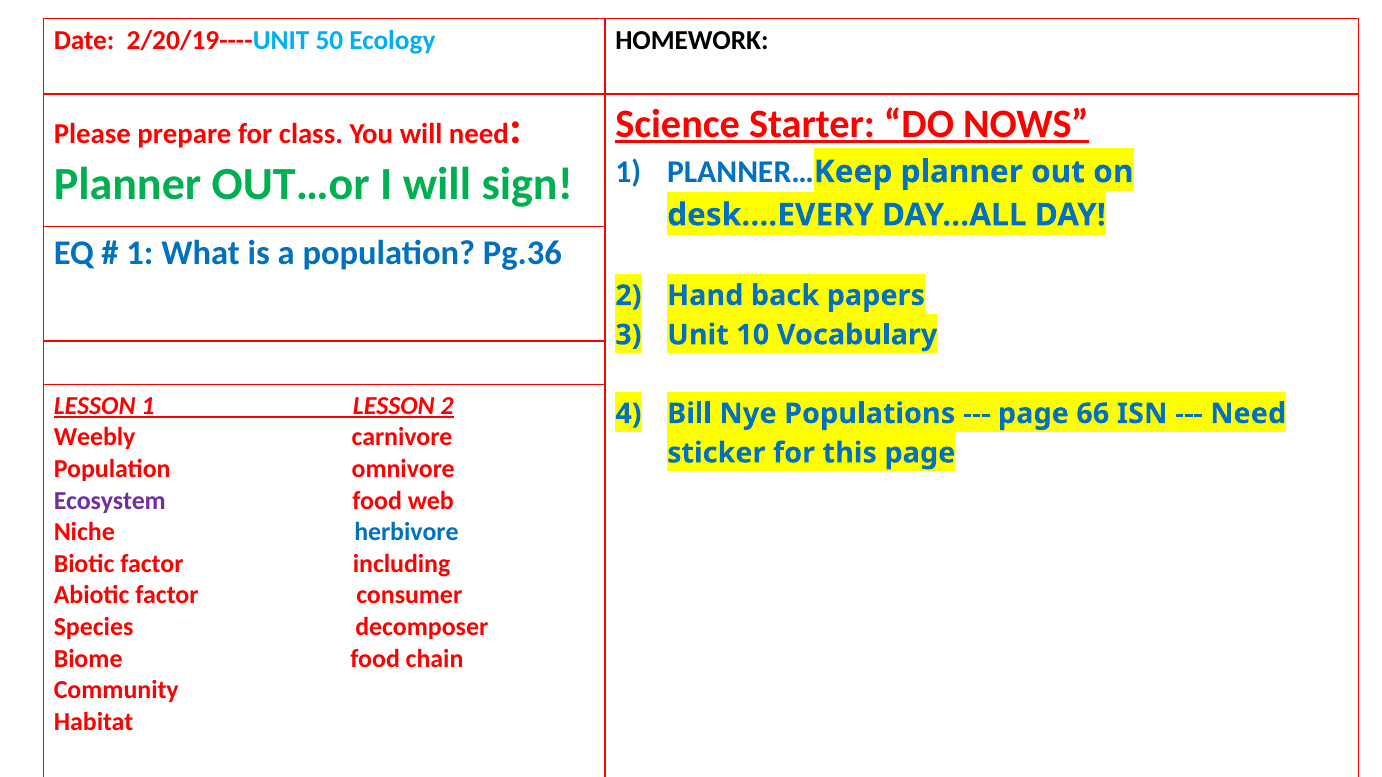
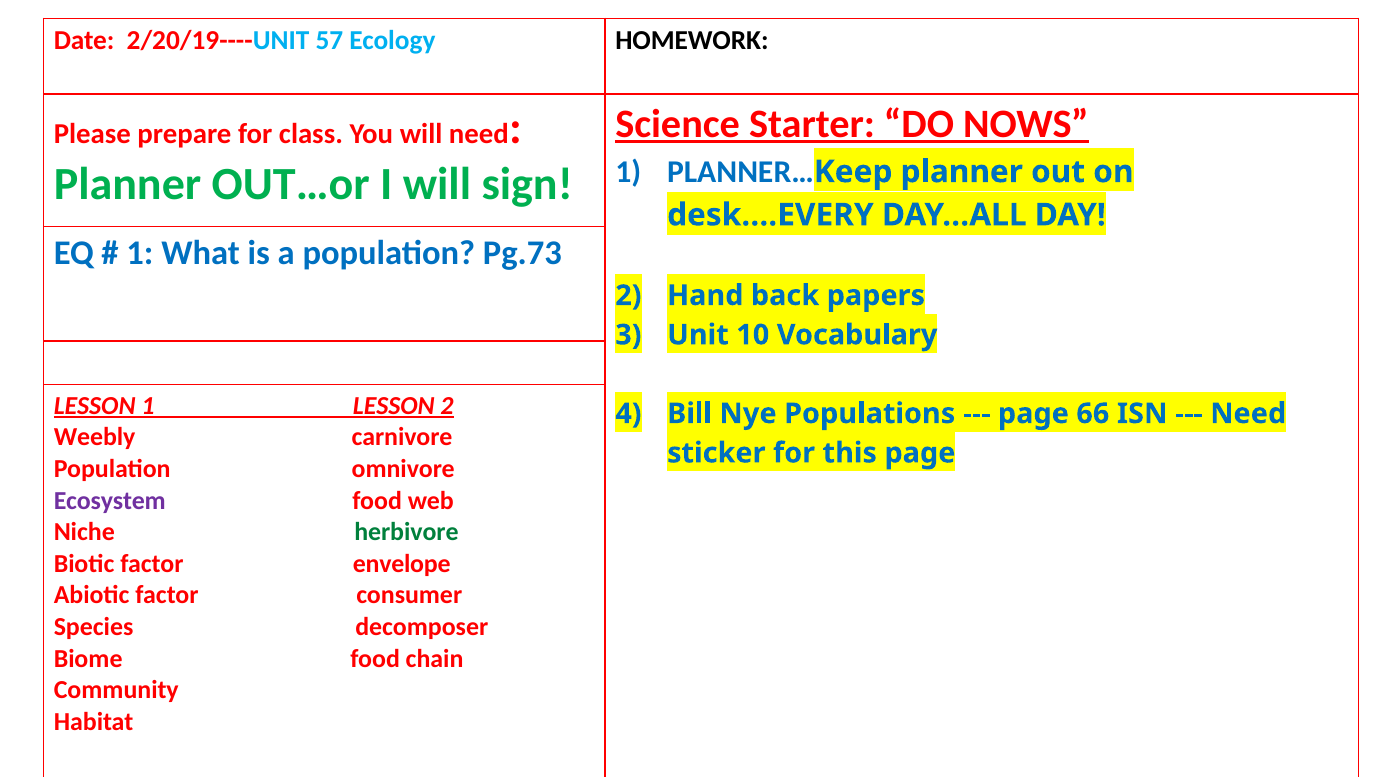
50: 50 -> 57 (329, 40)
Pg.36: Pg.36 -> Pg.73 (522, 253)
herbivore colour: blue -> green (406, 532)
including: including -> envelope (402, 564)
